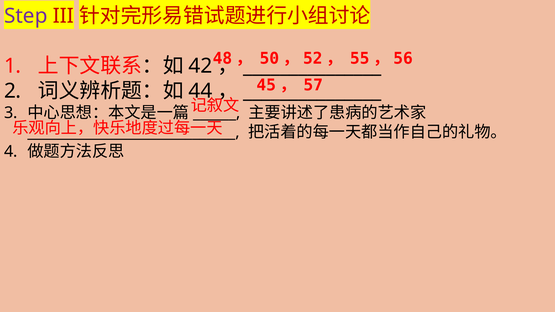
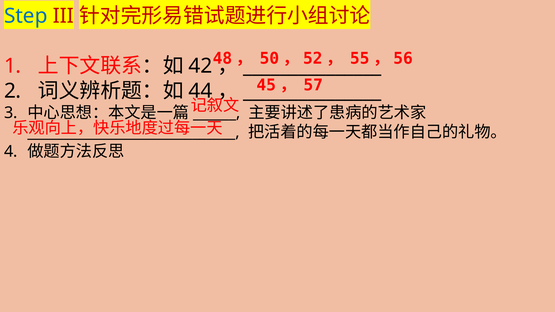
Step colour: purple -> blue (26, 16)
